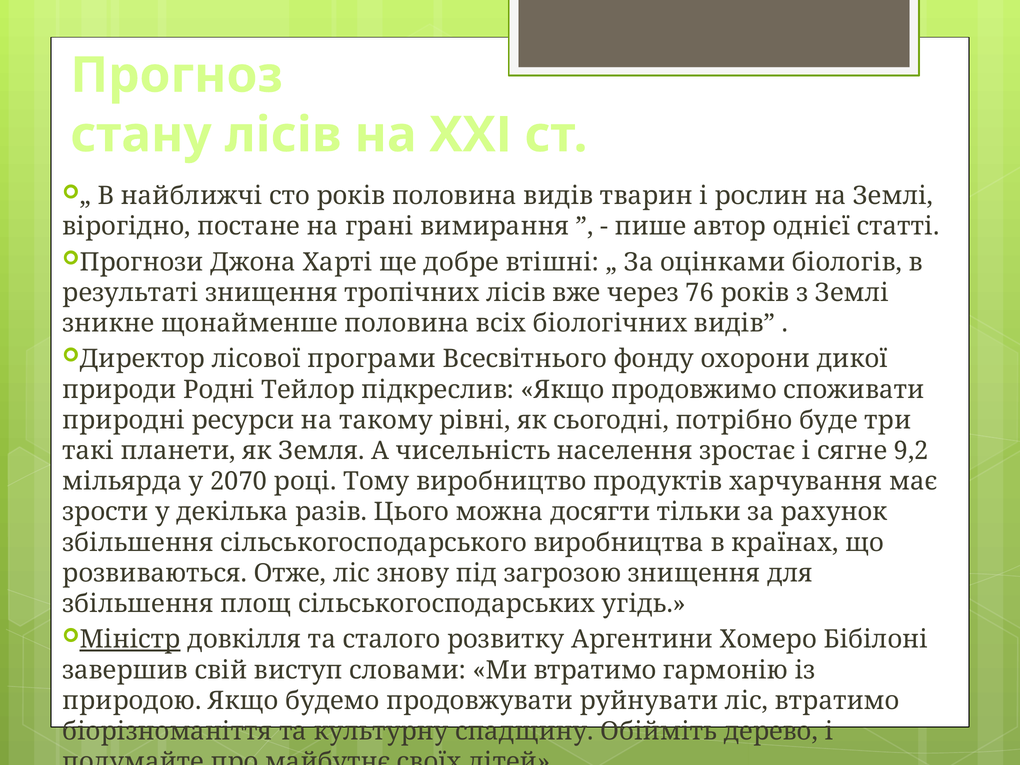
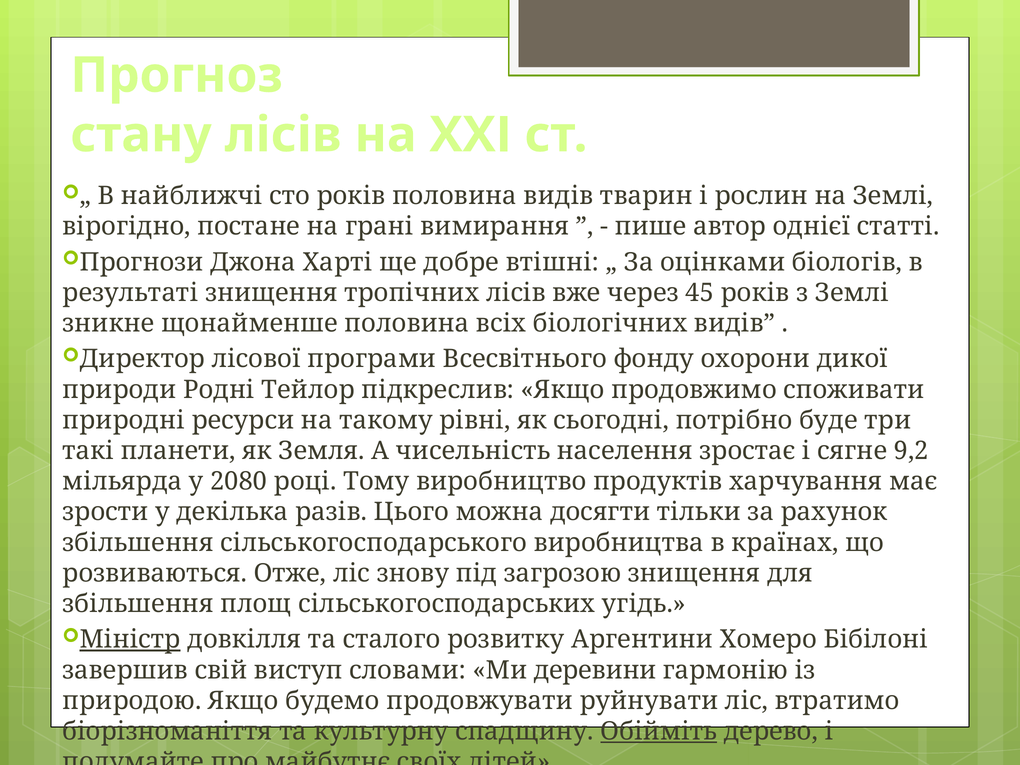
76: 76 -> 45 (700, 293)
2070: 2070 -> 2080 (239, 481)
Ми втратимо: втратимо -> деревини (595, 670)
Обійміть underline: none -> present (659, 731)
